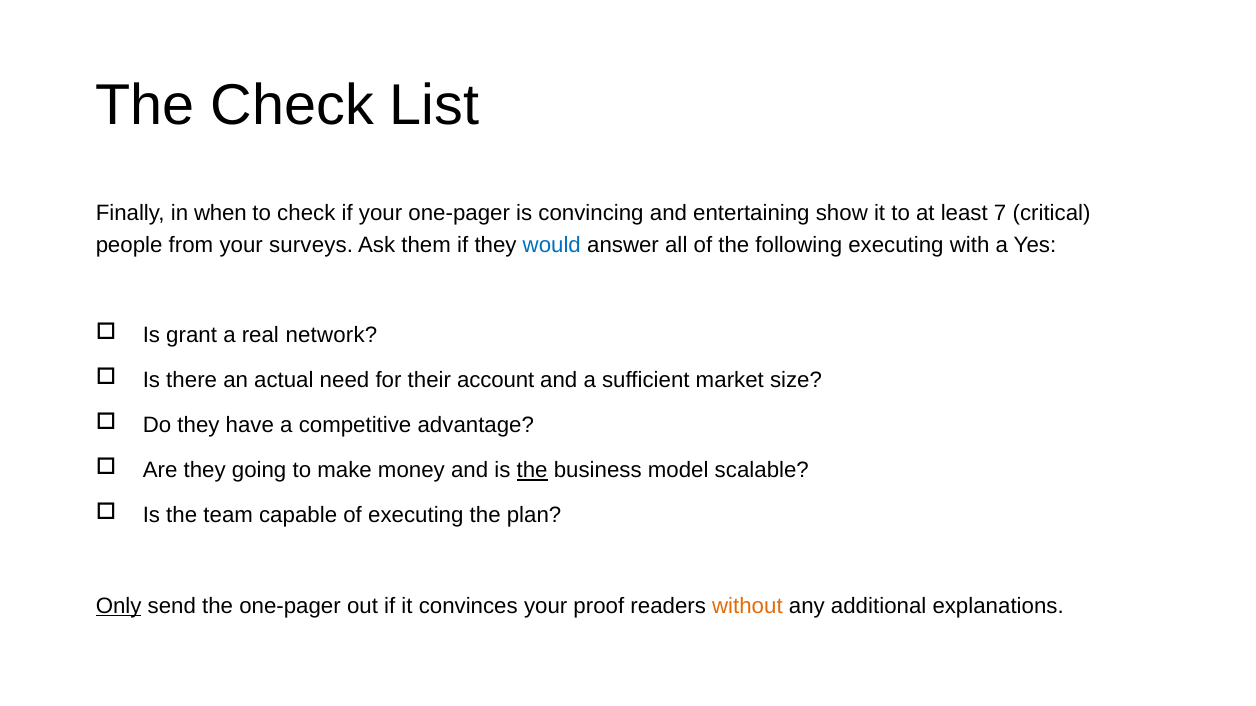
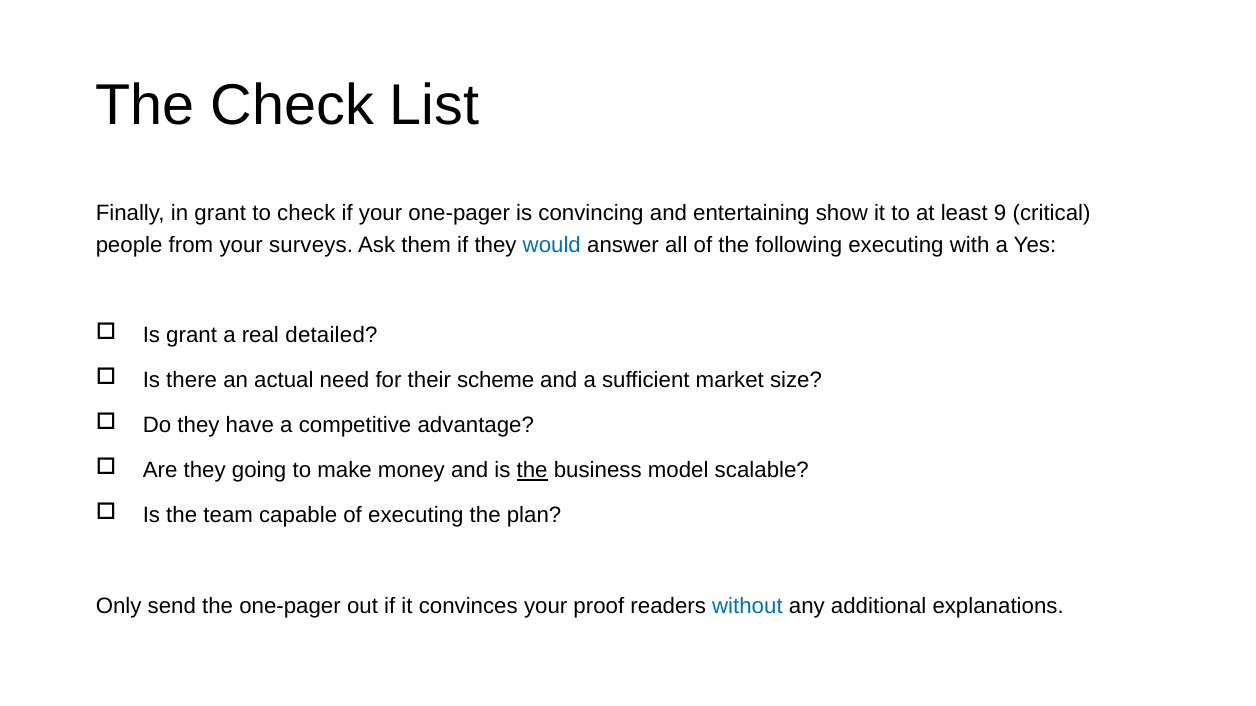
in when: when -> grant (220, 213)
7: 7 -> 9 (1000, 213)
network: network -> detailed (331, 335)
account: account -> scheme (496, 380)
Only underline: present -> none (119, 606)
without colour: orange -> blue (747, 606)
